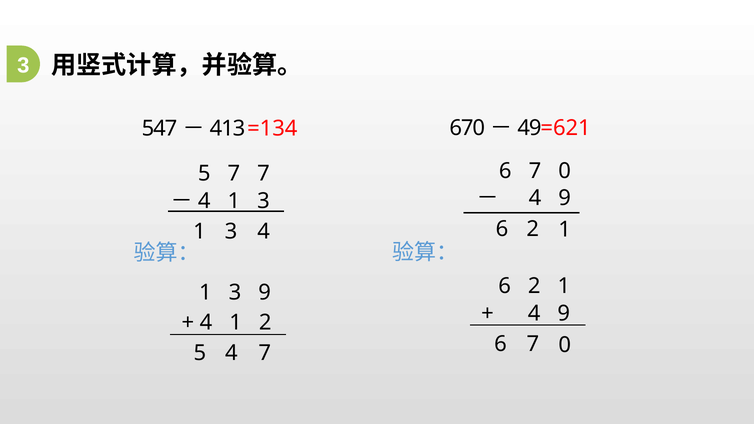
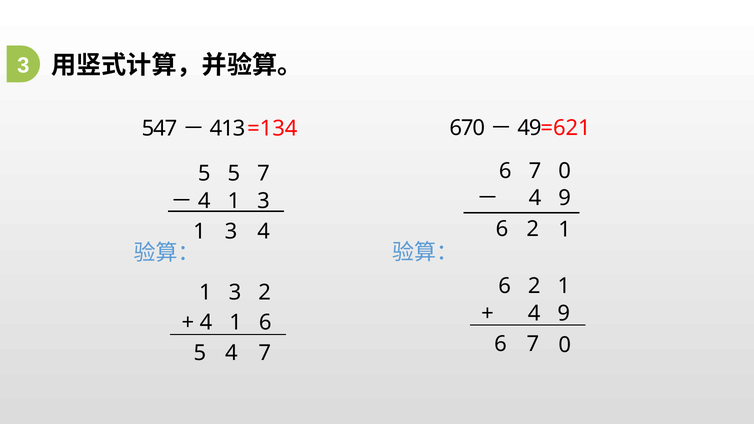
5 7: 7 -> 5 (234, 174)
3 9: 9 -> 2 (265, 293)
4 1 2: 2 -> 6 (265, 323)
